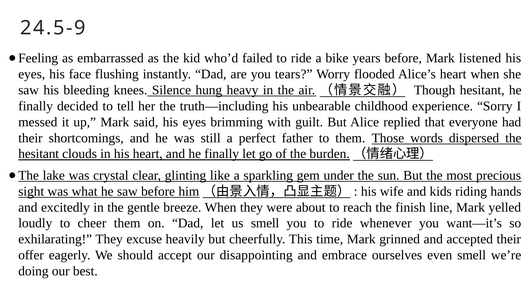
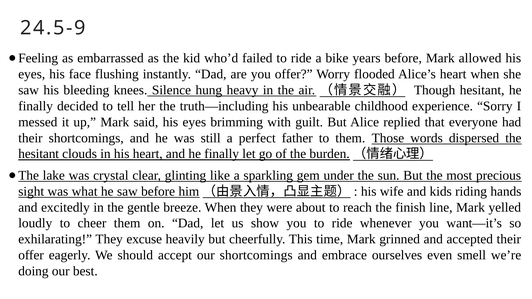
listened: listened -> allowed (480, 58)
you tears: tears -> offer (294, 74)
us smell: smell -> show (265, 223)
our disappointing: disappointing -> shortcomings (256, 255)
